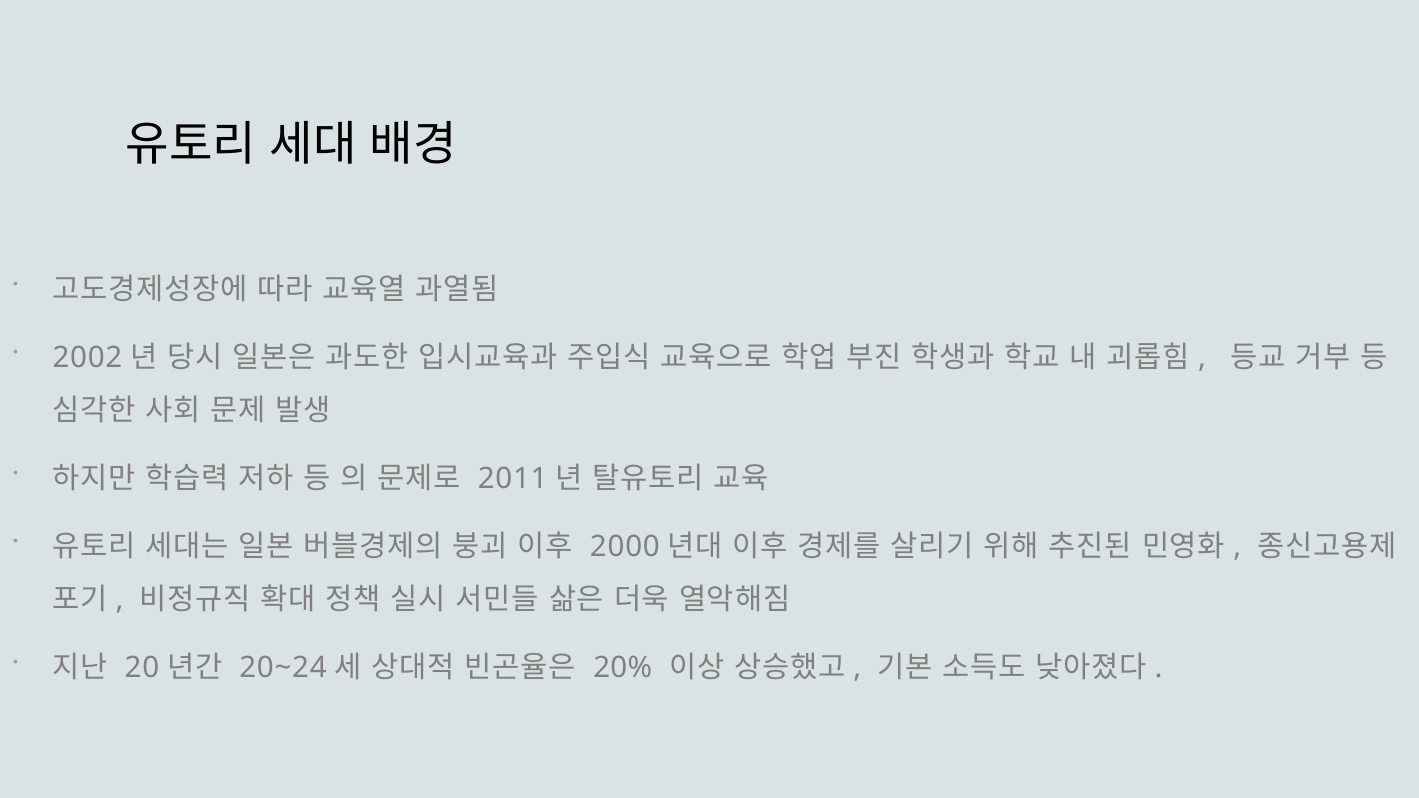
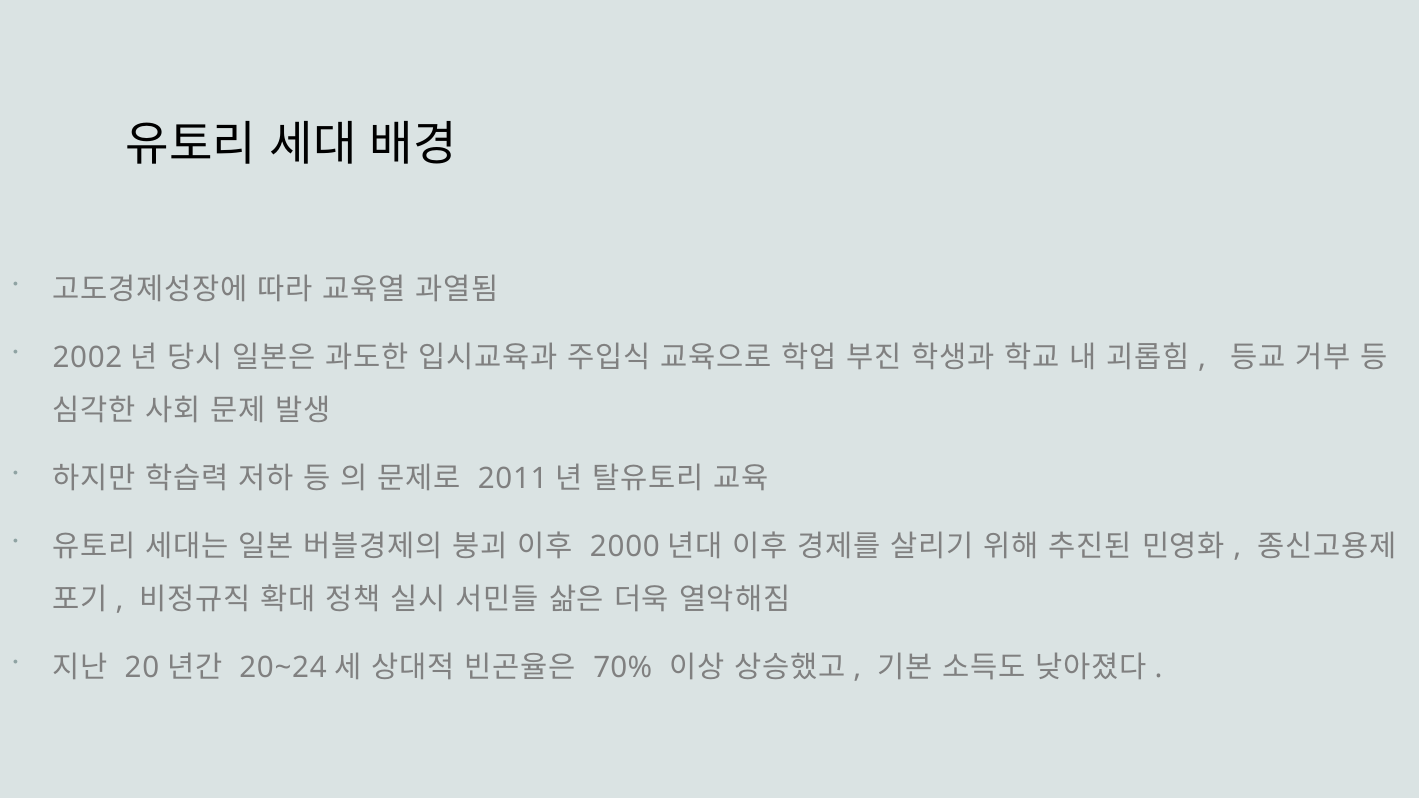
20%: 20% -> 70% (623, 668)
